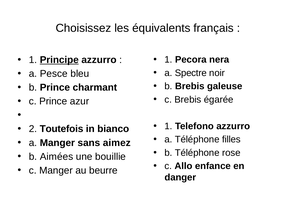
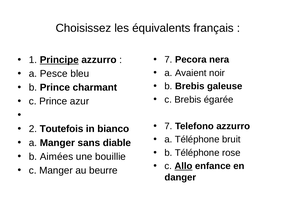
1: 1 -> 7 (168, 60)
Spectre: Spectre -> Avaient (191, 73)
1: 1 -> 7 (168, 126)
filles: filles -> bruit (231, 139)
aimez: aimez -> diable (117, 143)
Allo underline: none -> present (183, 166)
